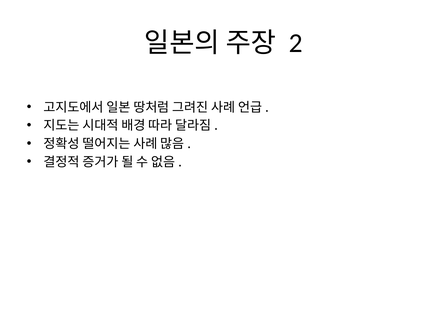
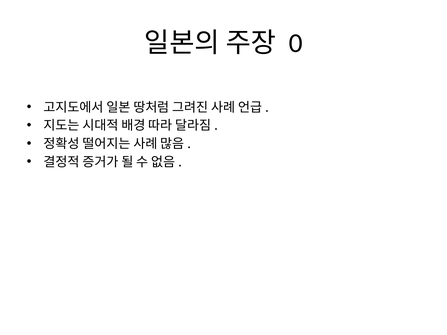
2: 2 -> 0 (296, 43)
